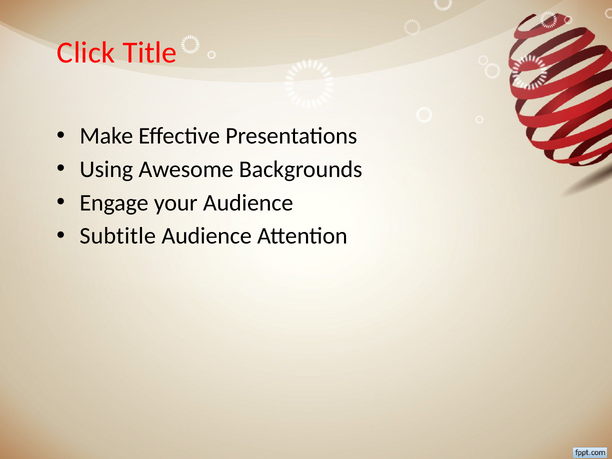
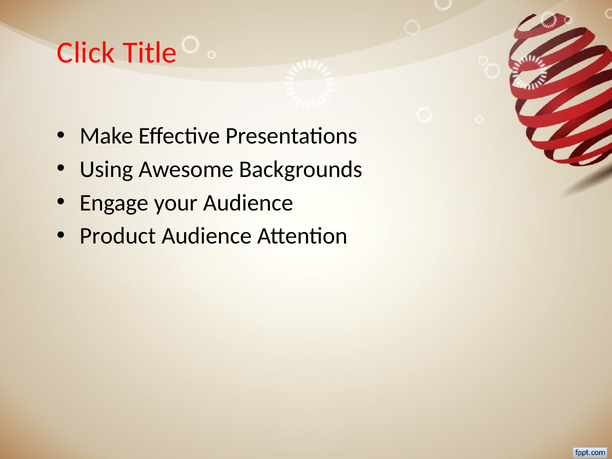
Subtitle: Subtitle -> Product (118, 236)
